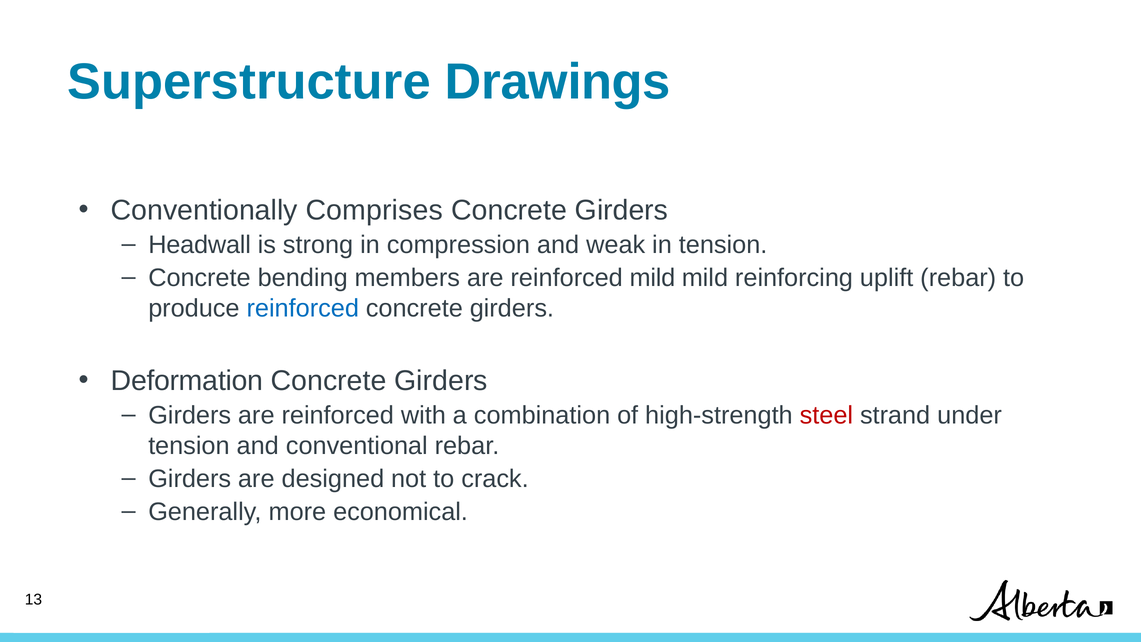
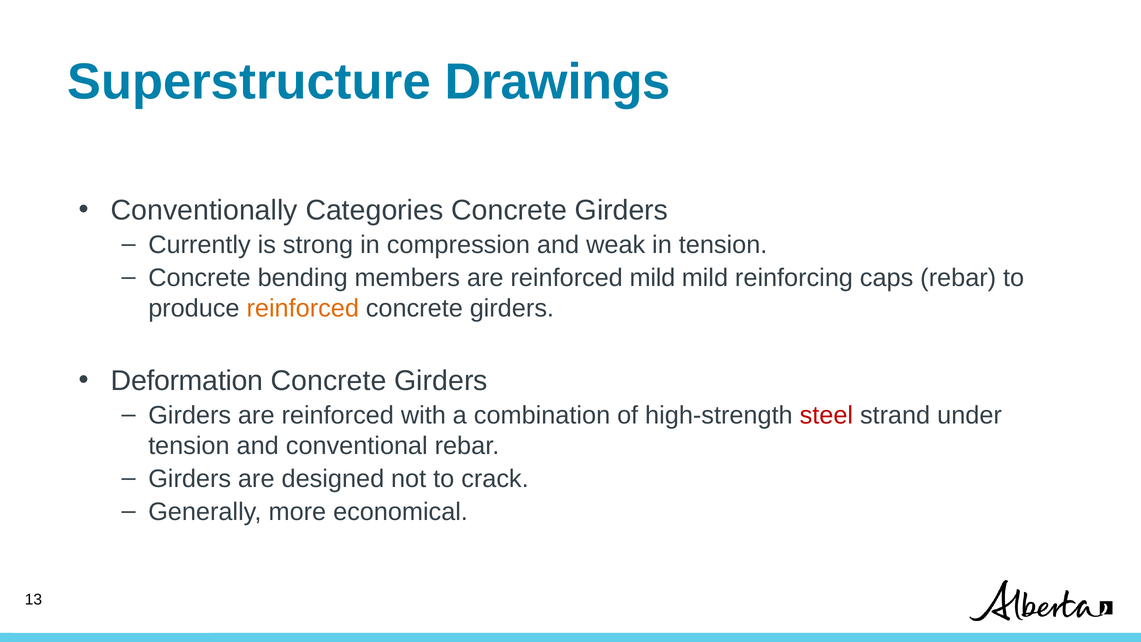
Comprises: Comprises -> Categories (374, 210)
Headwall: Headwall -> Currently (199, 245)
uplift: uplift -> caps (887, 278)
reinforced colour: blue -> orange (303, 308)
